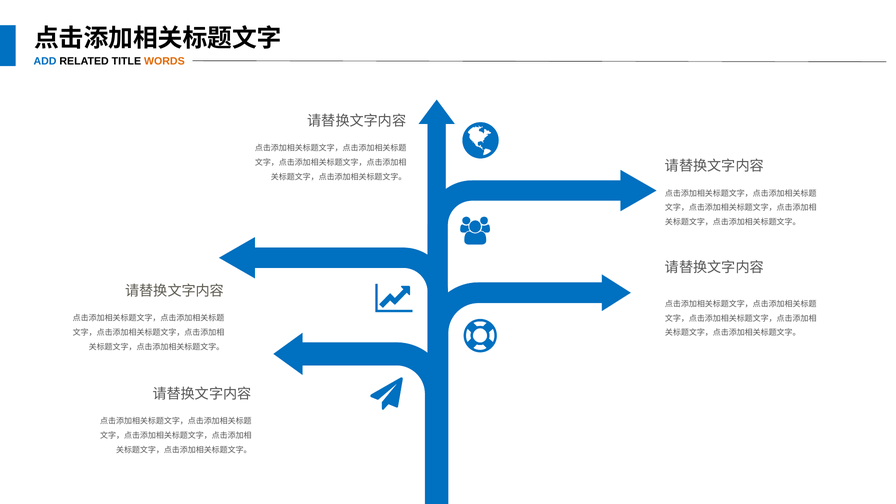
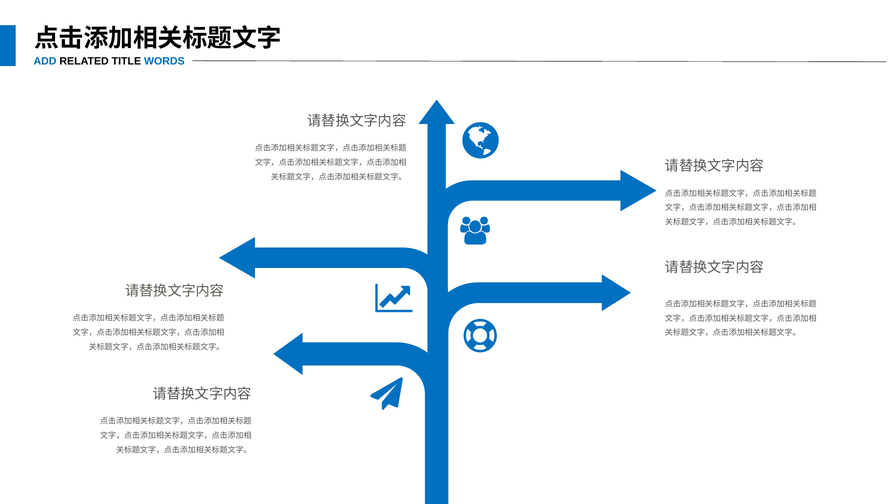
WORDS colour: orange -> blue (164, 61)
